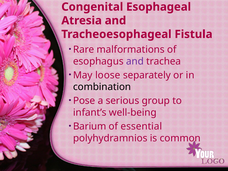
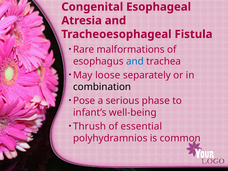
and colour: purple -> blue (135, 61)
group: group -> phase (156, 101)
Barium: Barium -> Thrush (90, 126)
